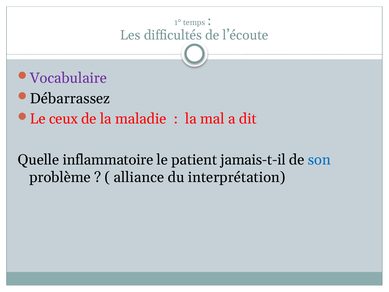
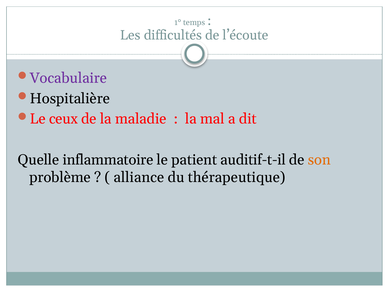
Débarrassez: Débarrassez -> Hospitalière (70, 98)
jamais-t-il: jamais-t-il -> auditif-t-il (253, 160)
son colour: blue -> orange (319, 160)
interprétation: interprétation -> thérapeutique (237, 177)
